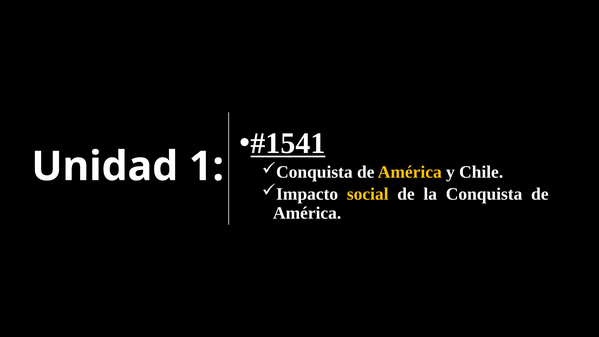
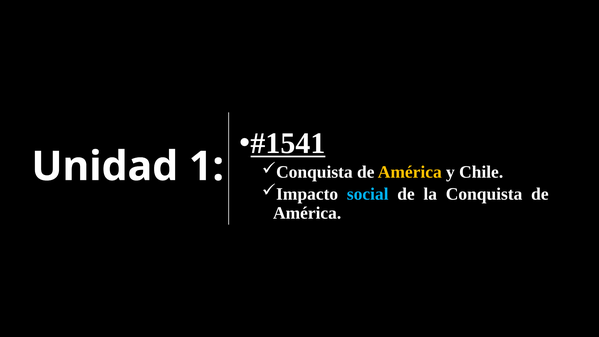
social colour: yellow -> light blue (368, 194)
